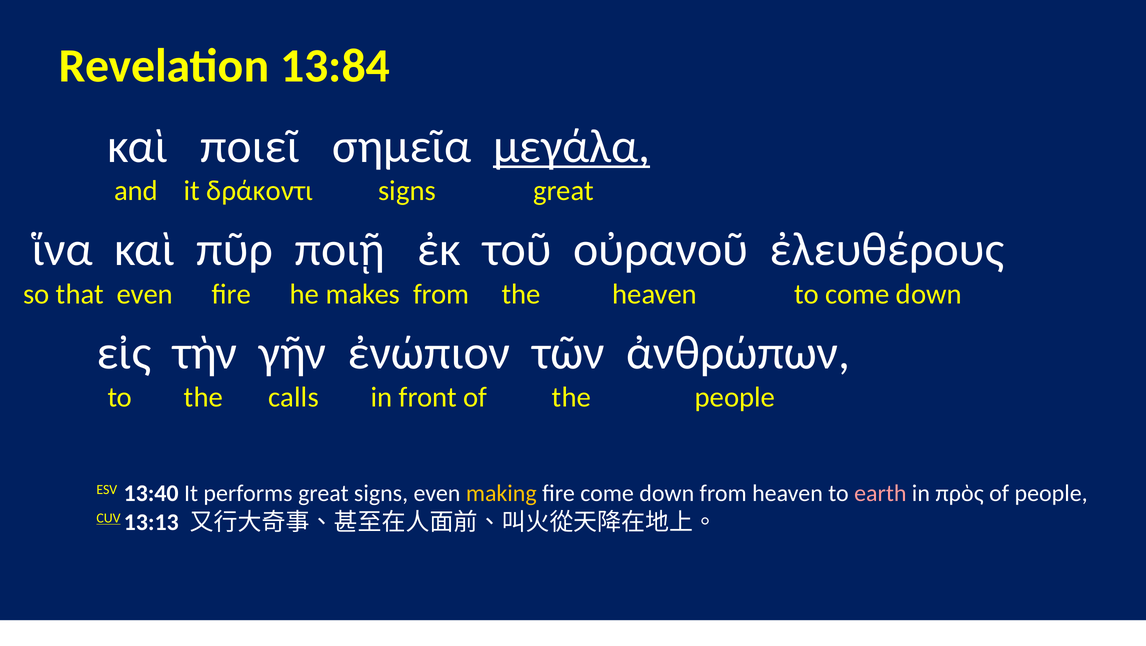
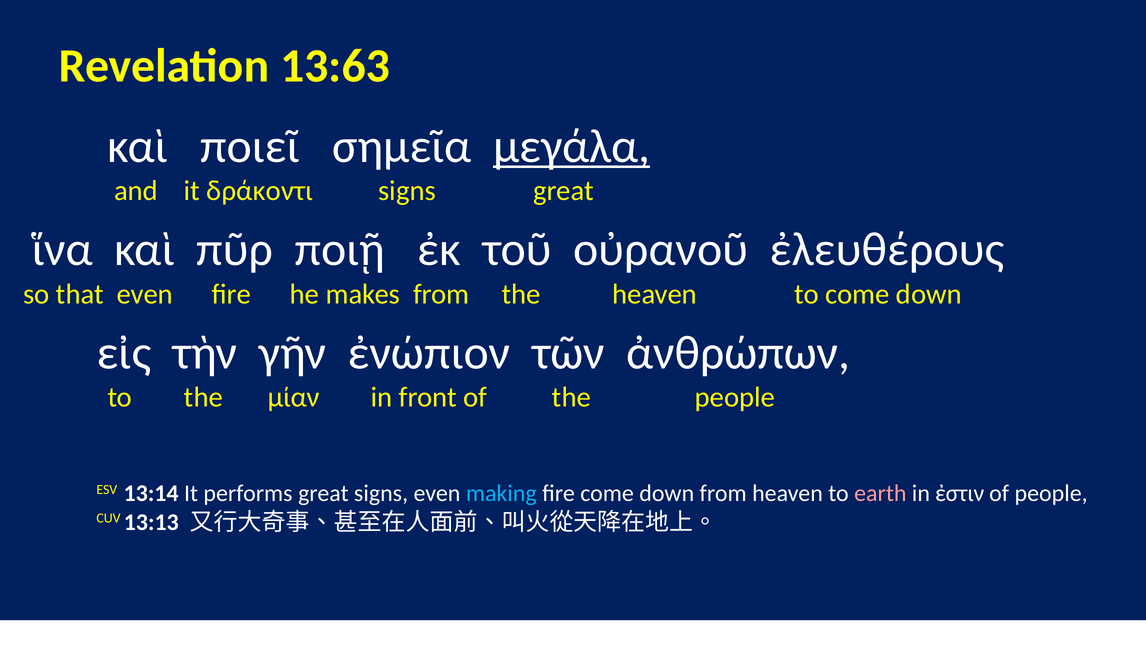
13:84: 13:84 -> 13:63 (335, 66)
calls: calls -> μίαν (294, 398)
13:40: 13:40 -> 13:14 (151, 494)
making colour: yellow -> light blue (501, 494)
πρὸς: πρὸς -> ἐστιν (960, 494)
CUV underline: present -> none (108, 519)
